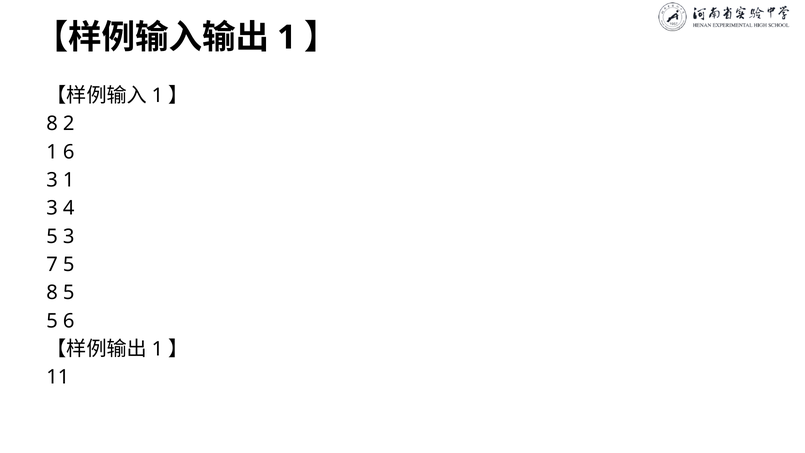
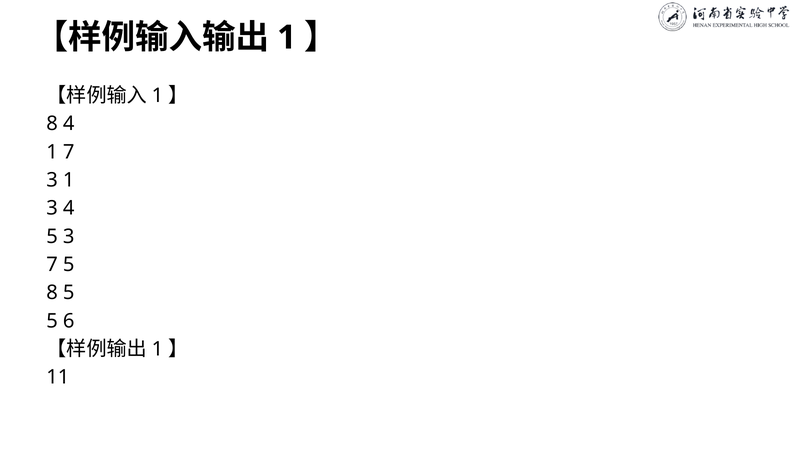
8 2: 2 -> 4 (69, 124)
1 6: 6 -> 7 (69, 152)
